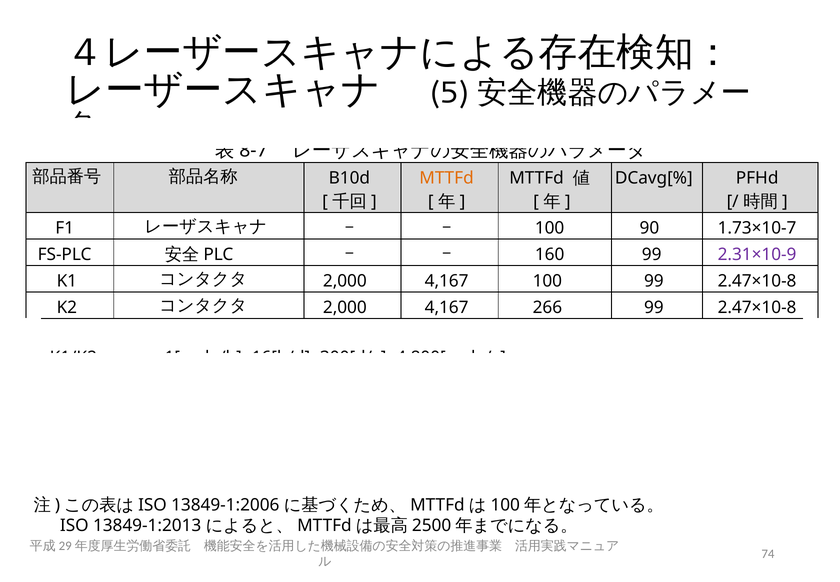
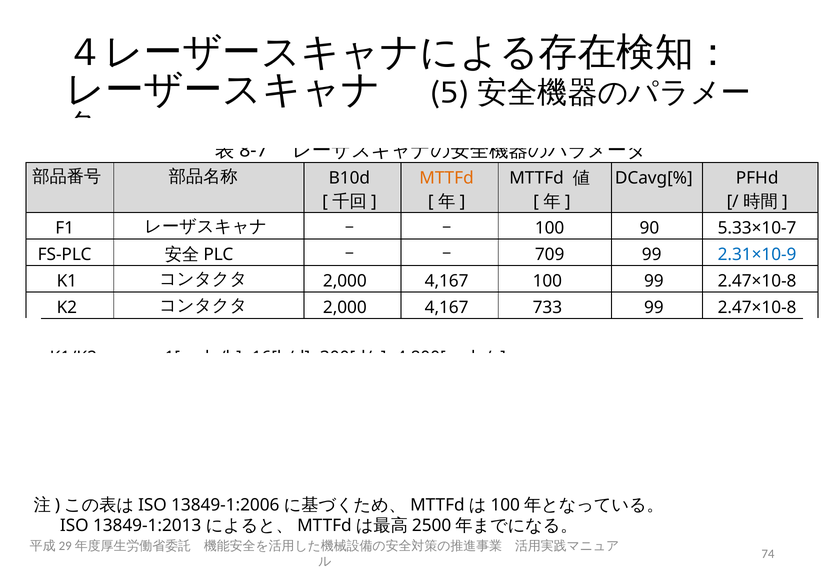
1.73×10-7: 1.73×10-7 -> 5.33×10-7 (757, 228)
160: 160 -> 709 (550, 254)
2.31×10-9 colour: purple -> blue (757, 254)
266: 266 -> 733 (547, 307)
